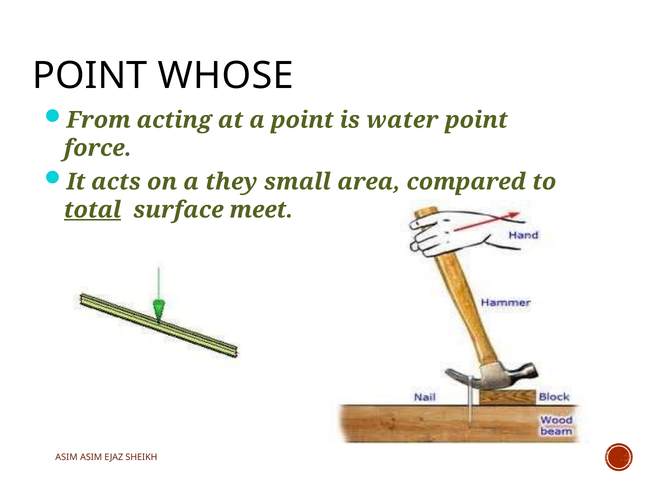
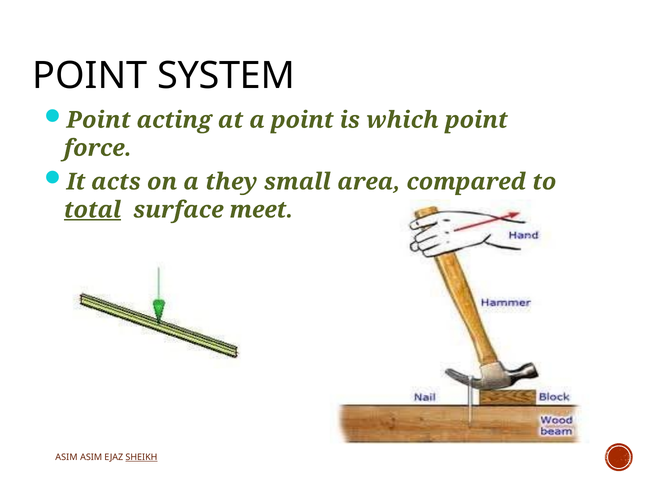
WHOSE: WHOSE -> SYSTEM (226, 76)
From: From -> Point (98, 120)
water: water -> which (402, 120)
SHEIKH underline: none -> present (141, 458)
